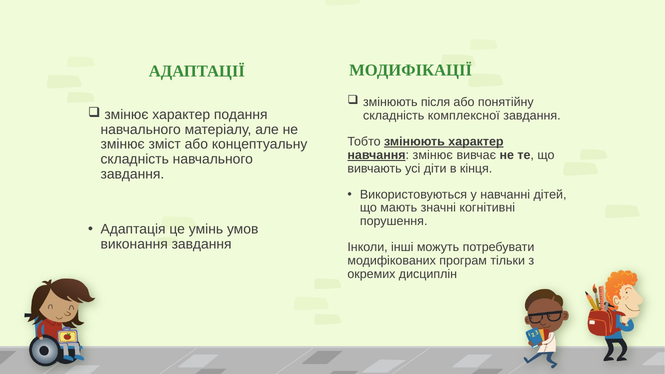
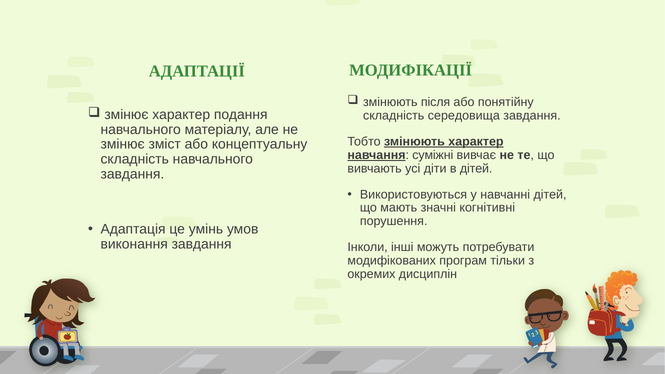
комплексної: комплексної -> середовища (464, 116)
навчання змінює: змінює -> суміжні (433, 155)
в кінця: кінця -> дітей (476, 168)
